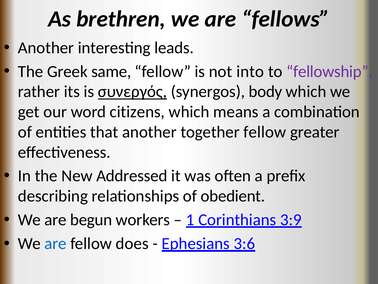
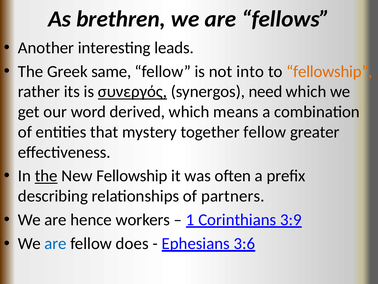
fellowship colour: purple -> orange (329, 71)
body: body -> need (265, 92)
citizens: citizens -> derived (137, 112)
that another: another -> mystery (149, 132)
the underline: none -> present (46, 176)
New Addressed: Addressed -> Fellowship (132, 176)
obedient: obedient -> partners (233, 196)
begun: begun -> hence (91, 219)
